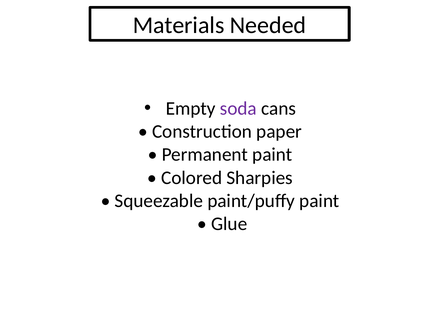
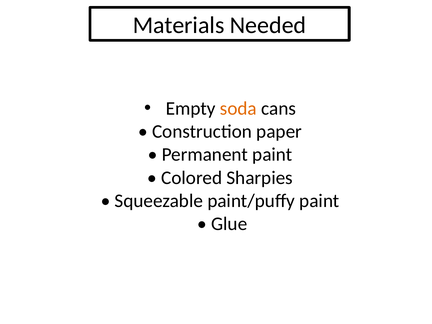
soda colour: purple -> orange (238, 109)
